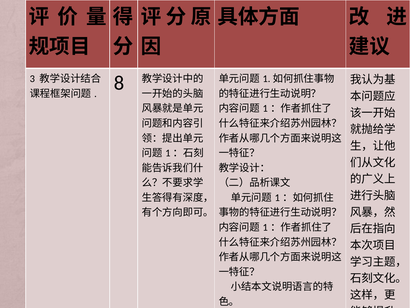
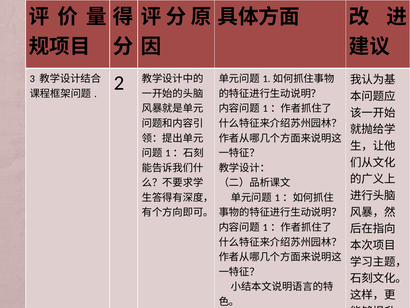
8: 8 -> 2 (119, 83)
